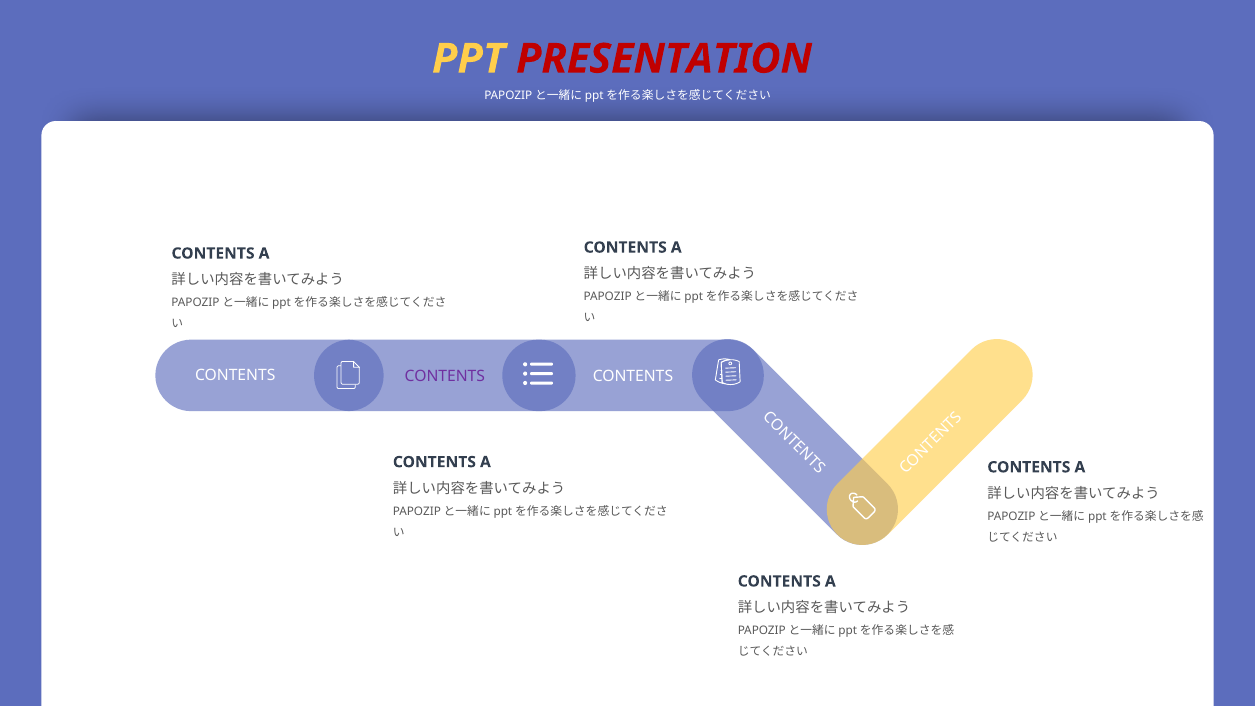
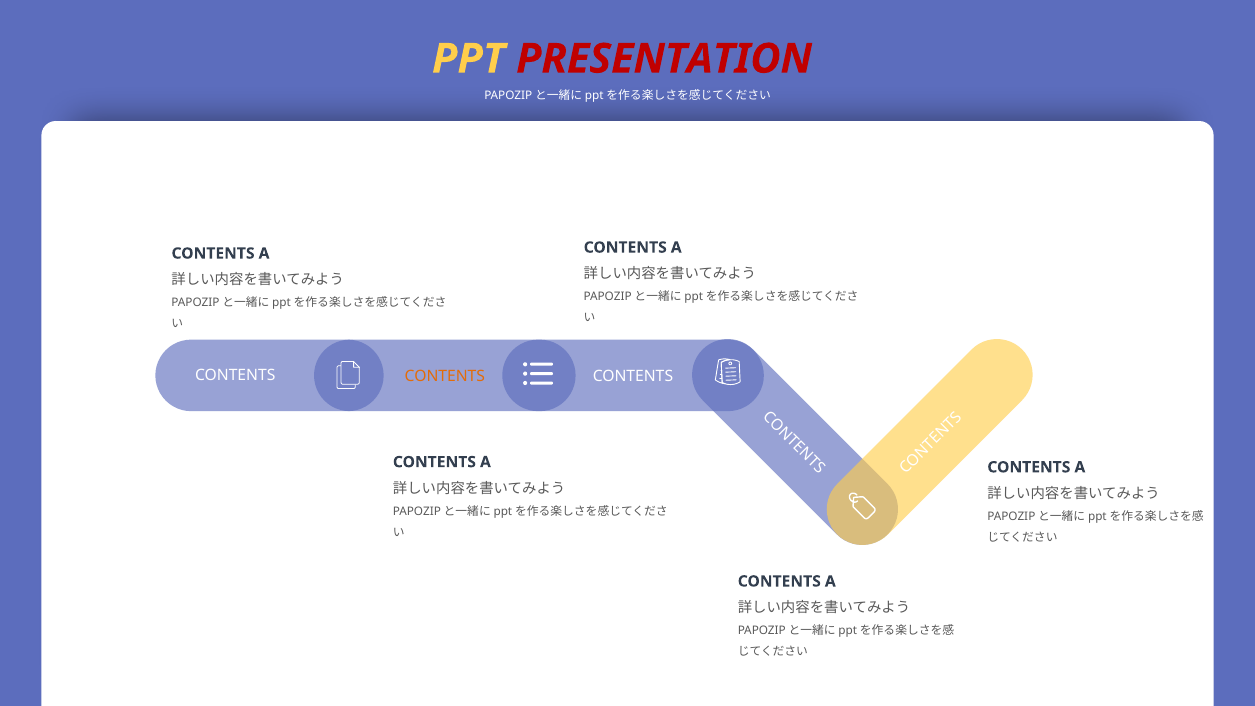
CONTENTS colour: purple -> orange (445, 376)
